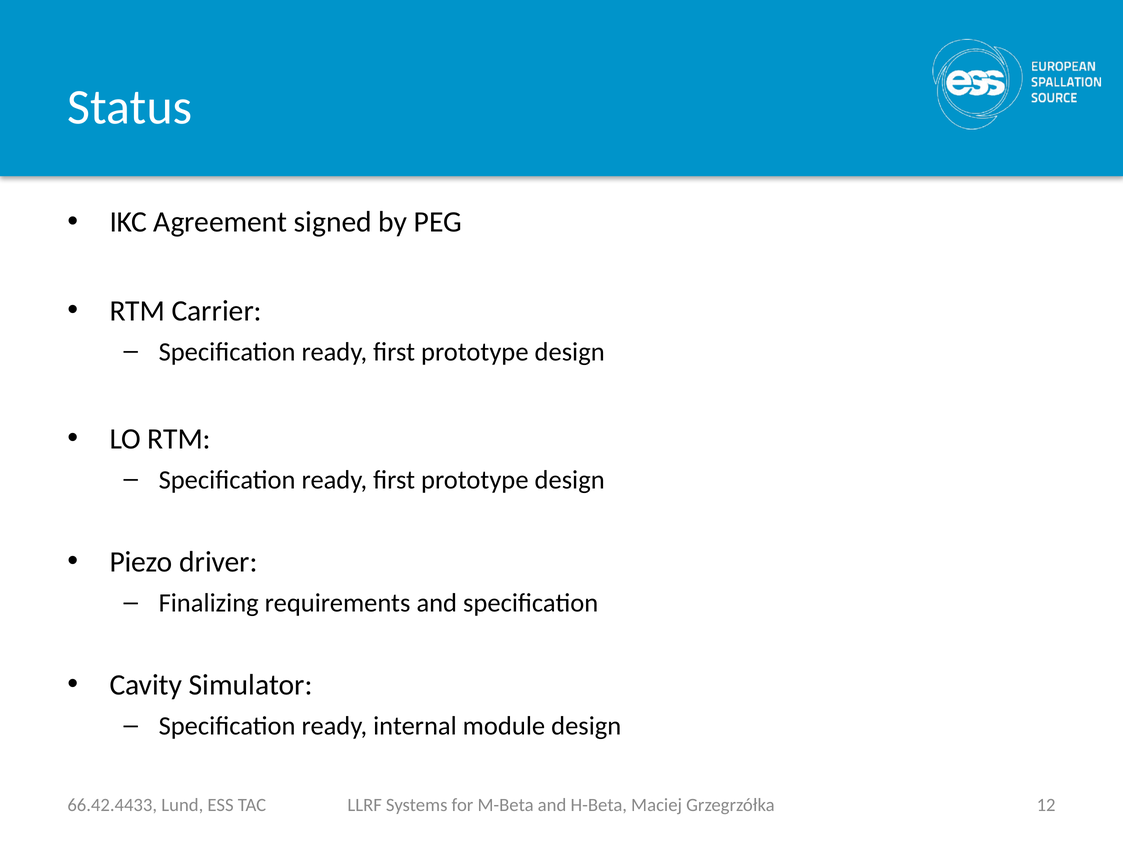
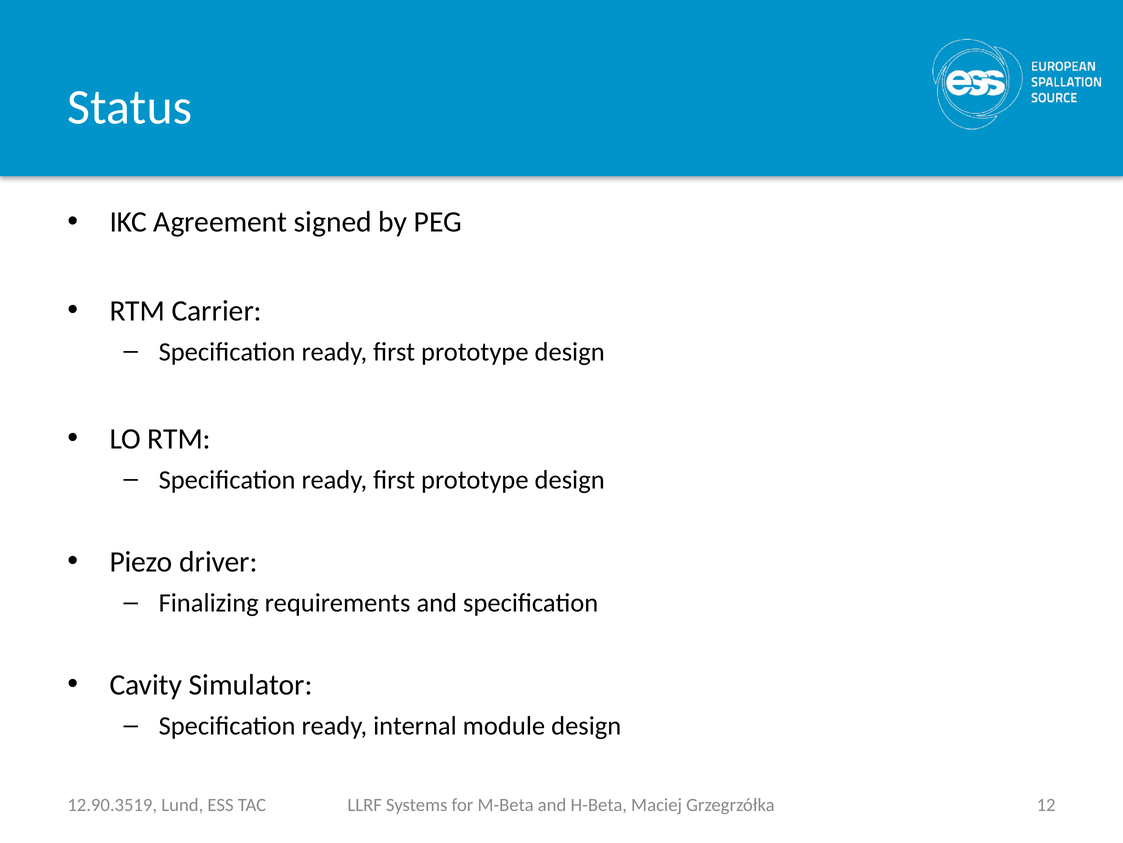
66.42.4433: 66.42.4433 -> 12.90.3519 (112, 804)
